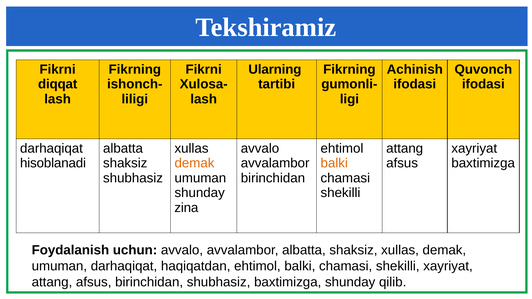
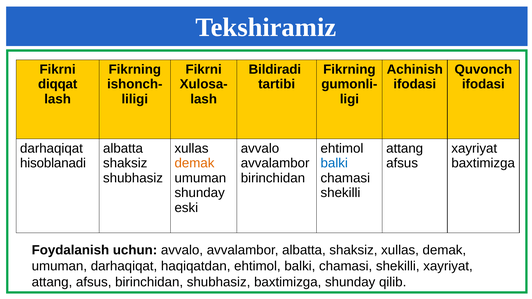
Ularning: Ularning -> Bildiradi (275, 69)
balki colour: orange -> blue (334, 163)
zina: zina -> eski (186, 208)
